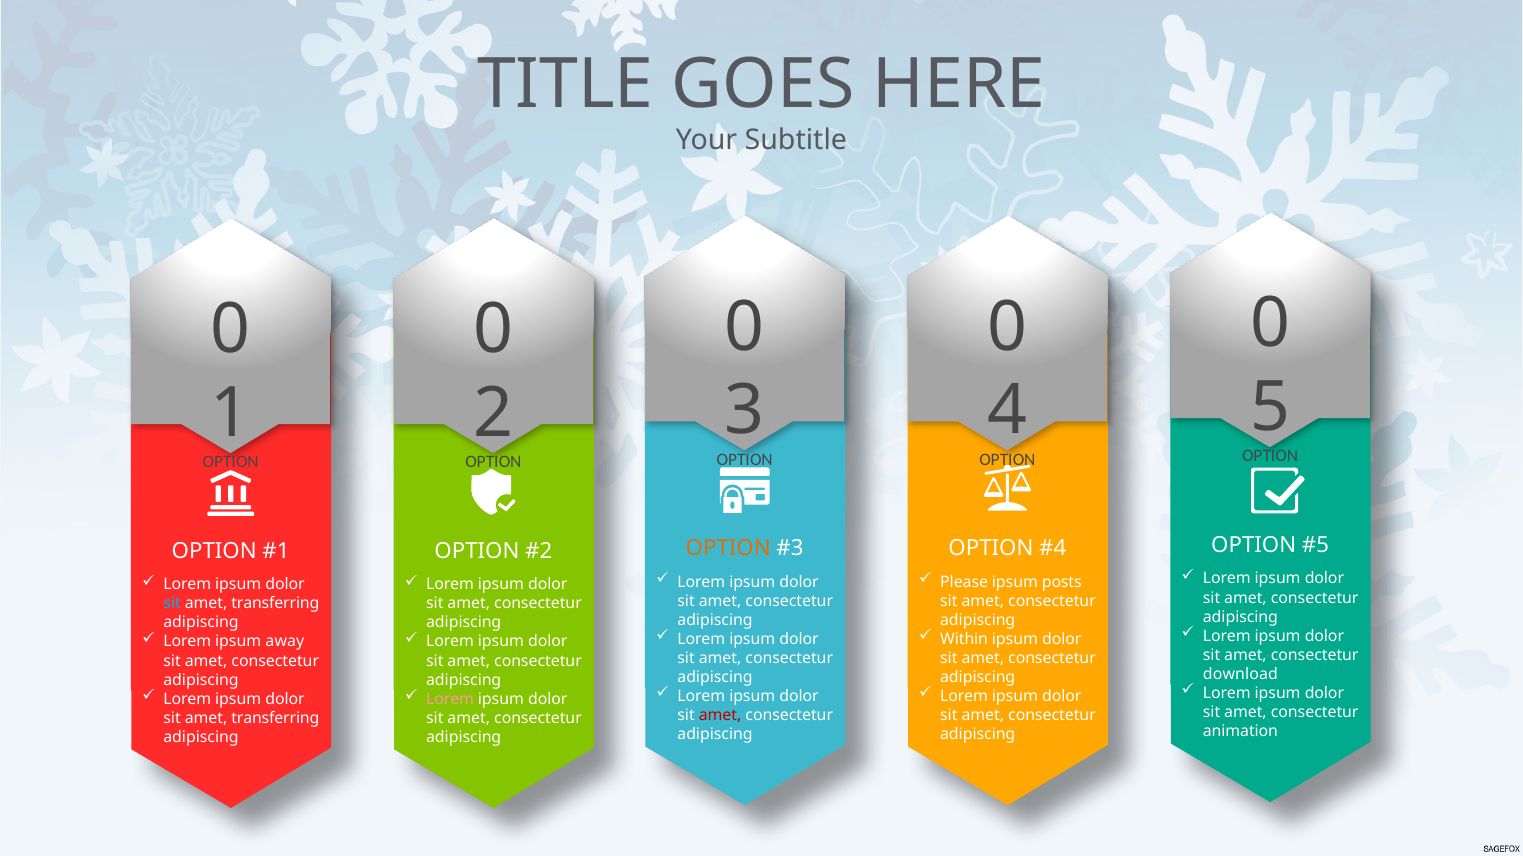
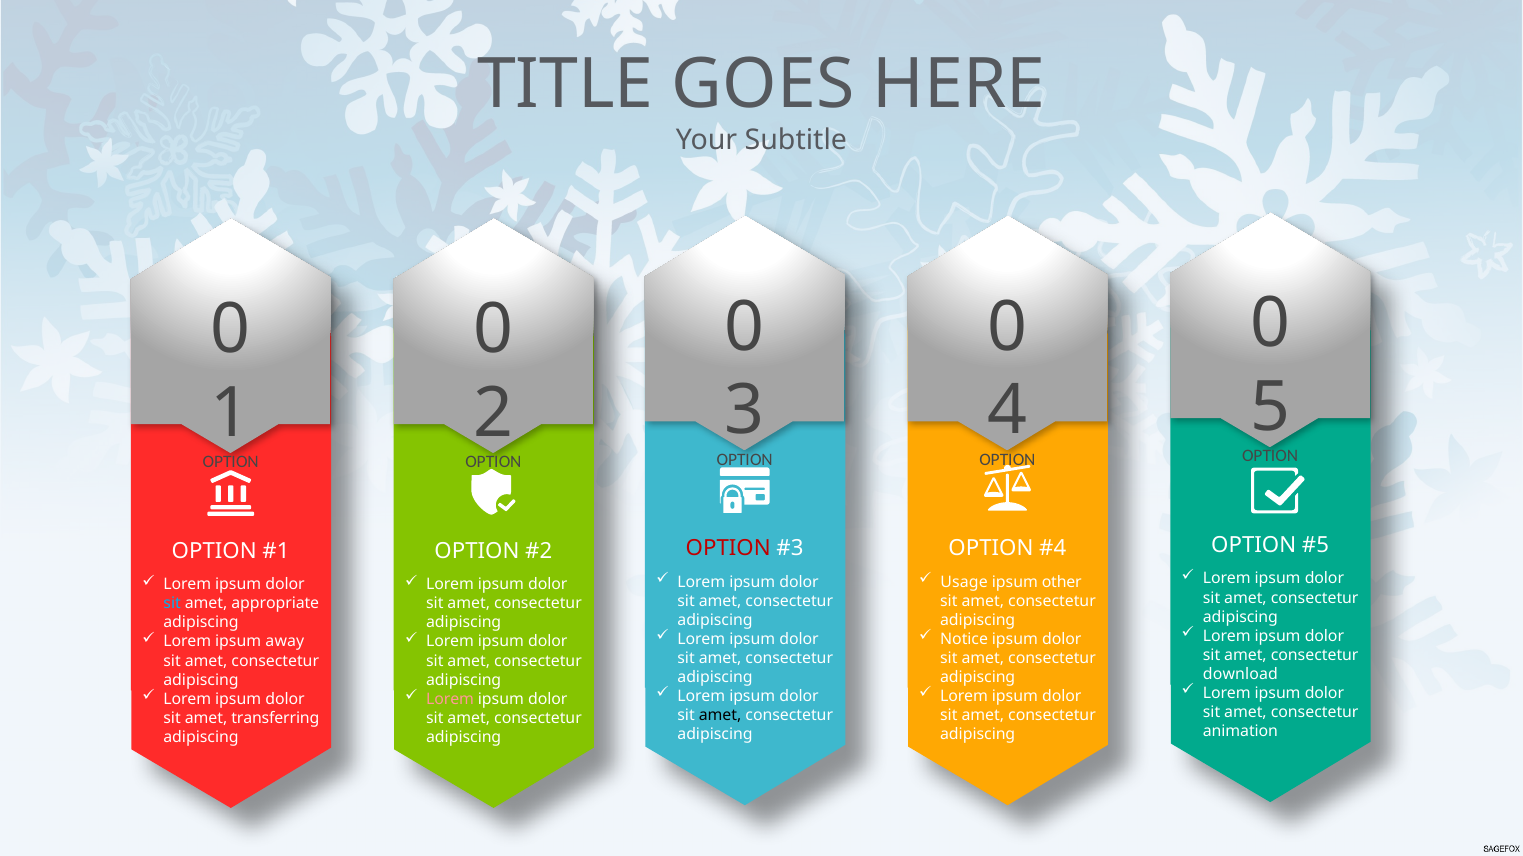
OPTION colour: orange -> red (728, 549)
Please: Please -> Usage (964, 582)
posts: posts -> other (1062, 582)
transferring: transferring -> appropriate (275, 604)
Within: Within -> Notice (964, 639)
amet colour: red -> black (720, 716)
